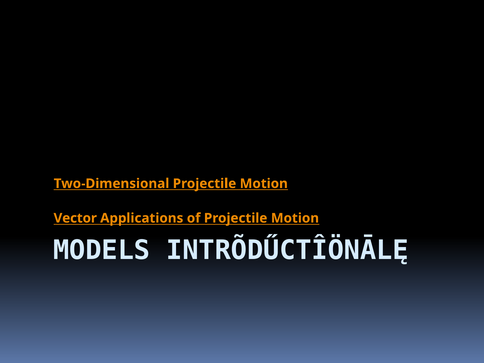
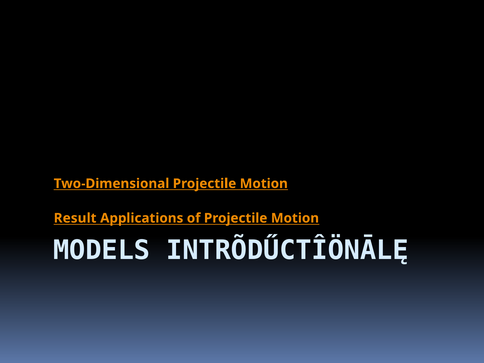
Vector: Vector -> Result (75, 218)
